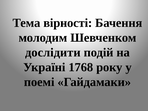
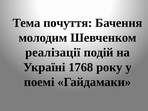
вірності: вірності -> почуття (68, 23)
дослідити: дослідити -> реалізації (53, 52)
